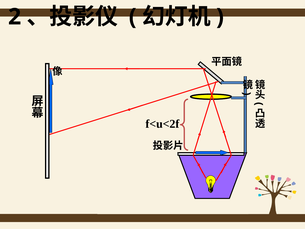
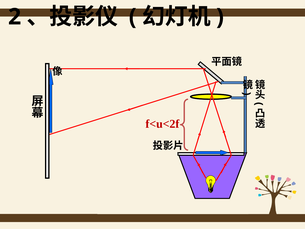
f<u<2f colour: black -> red (162, 124)
